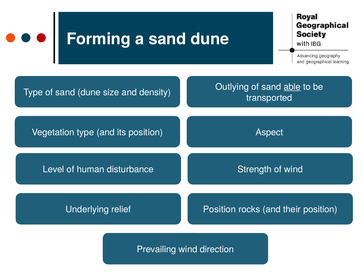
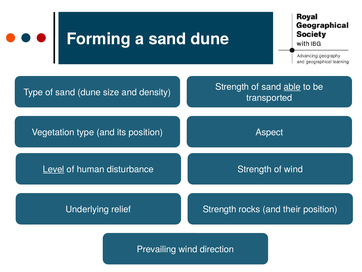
Outlying: Outlying -> Strength (232, 87)
Level underline: none -> present (54, 169)
relief Position: Position -> Strength (220, 209)
